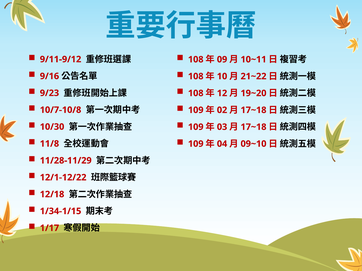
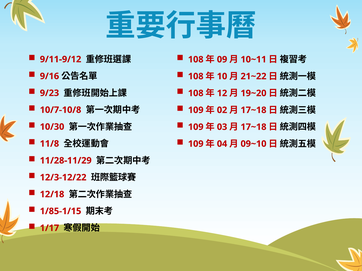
12/1-12/22: 12/1-12/22 -> 12/3-12/22 (63, 178)
1/34-1/15: 1/34-1/15 -> 1/85-1/15 (61, 212)
